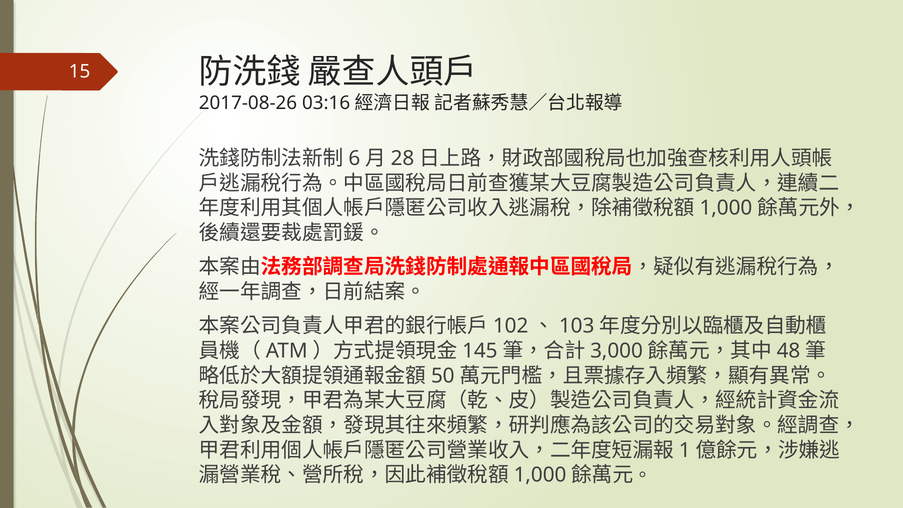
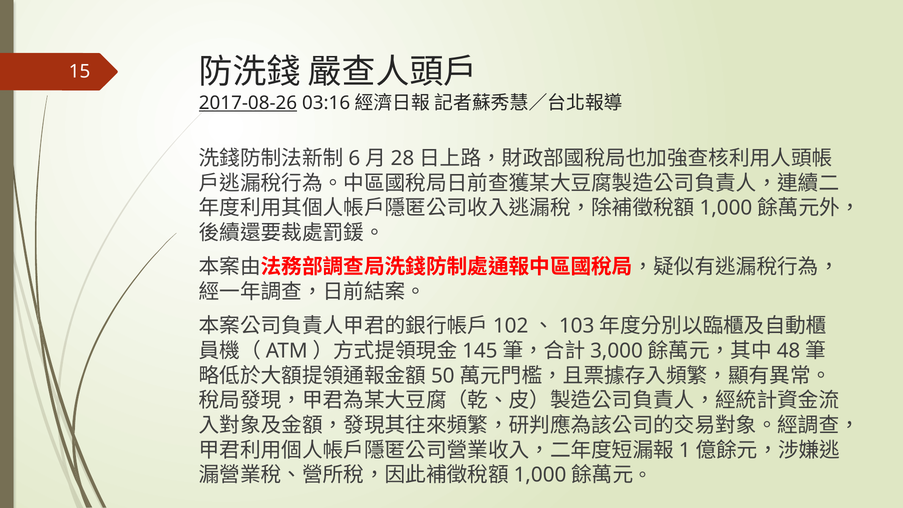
2017-08-26 underline: none -> present (248, 103)
